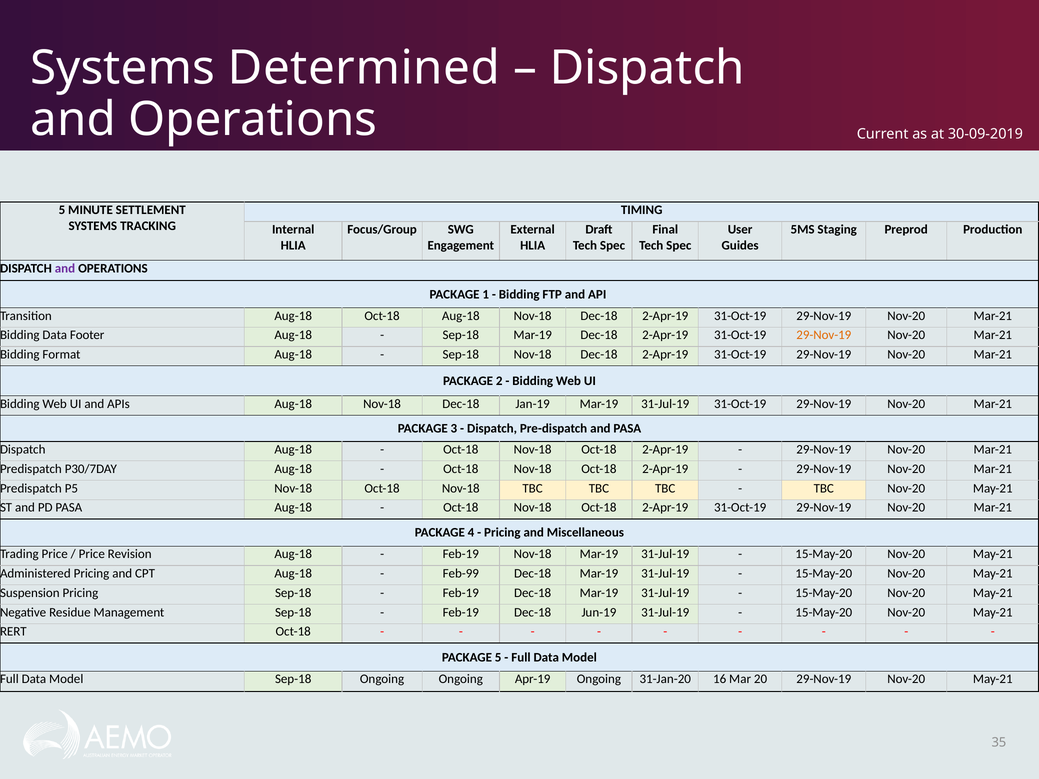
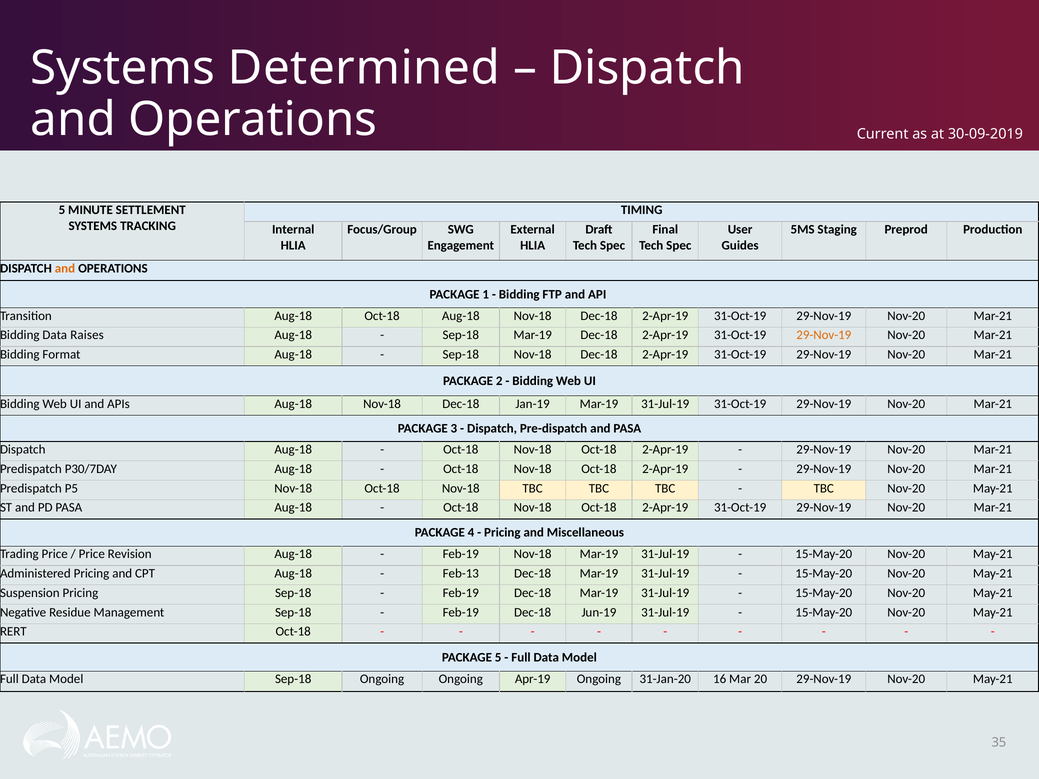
and colour: purple -> orange (65, 268)
Footer: Footer -> Raises (87, 335)
Feb-99: Feb-99 -> Feb-13 (461, 574)
